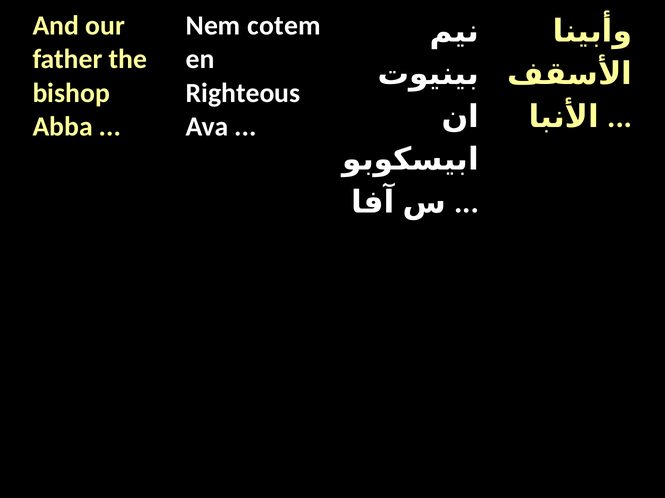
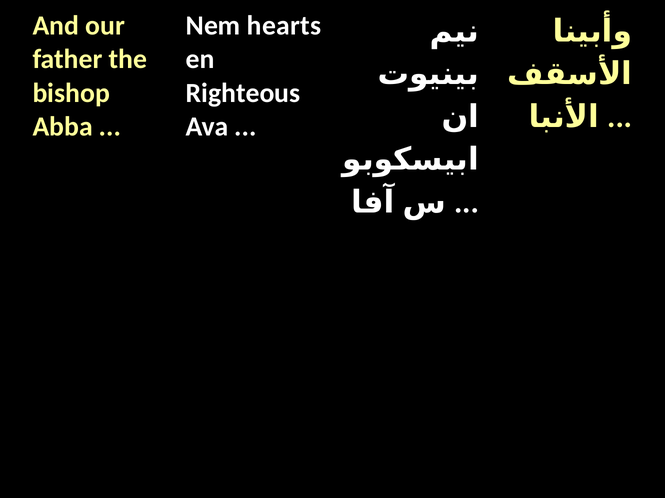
cotem: cotem -> hearts (284, 25)
